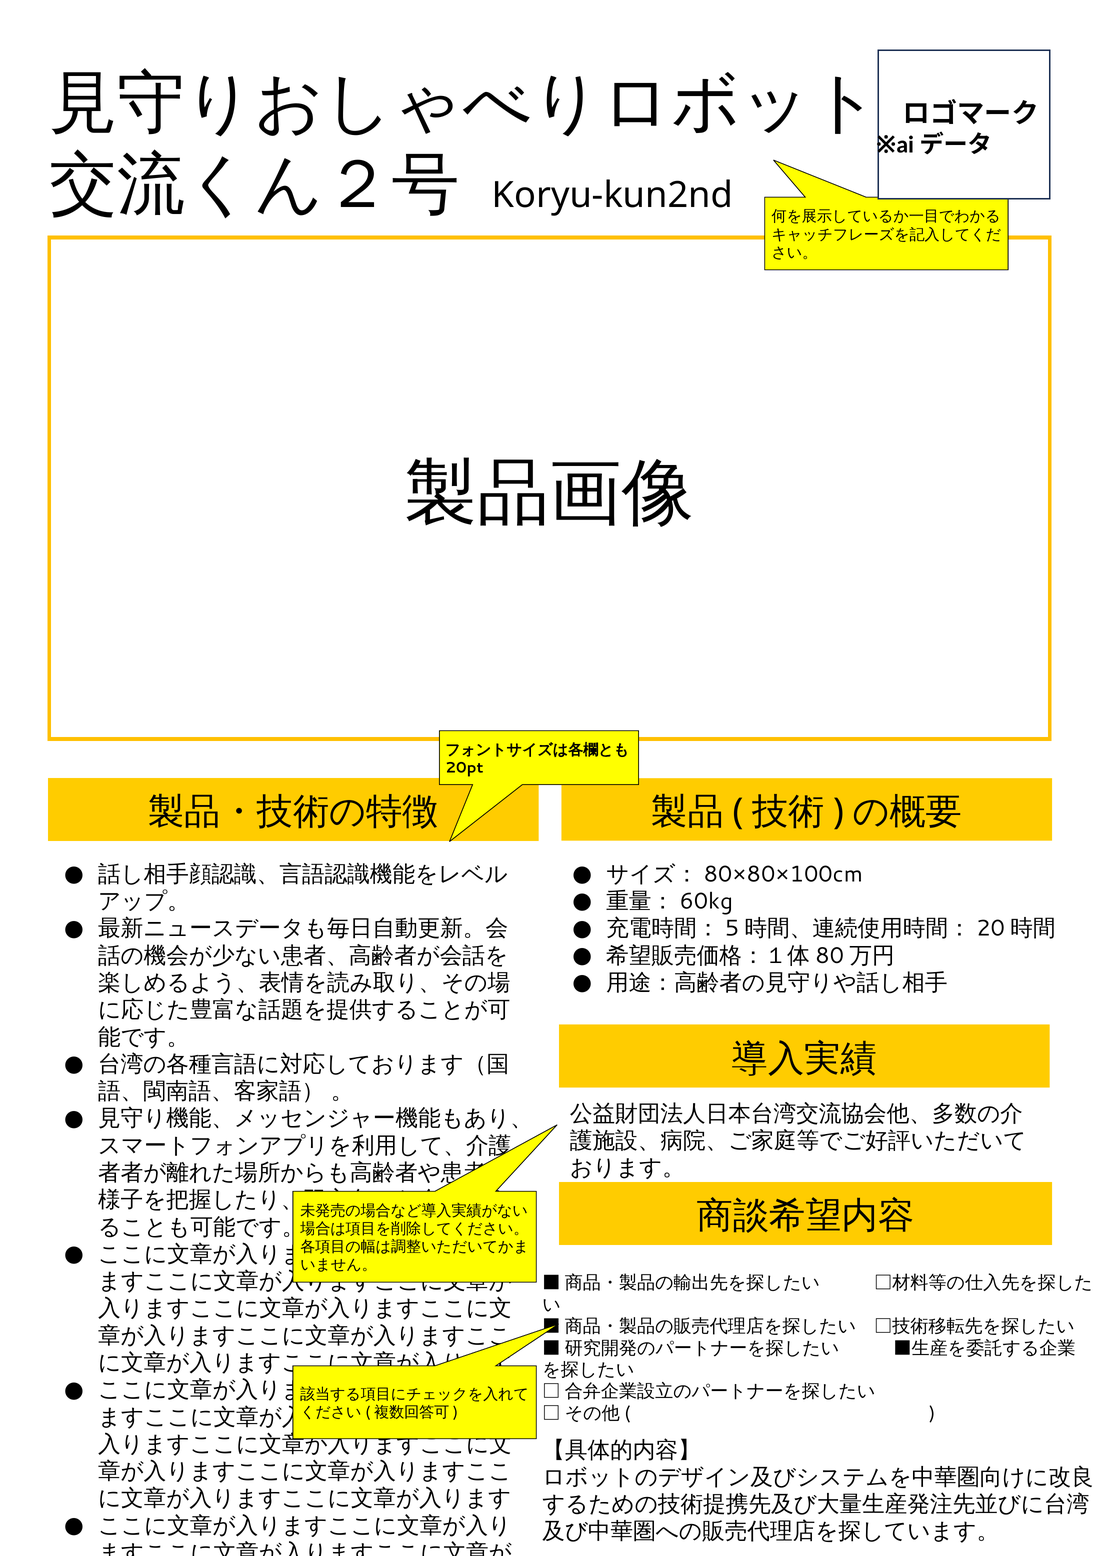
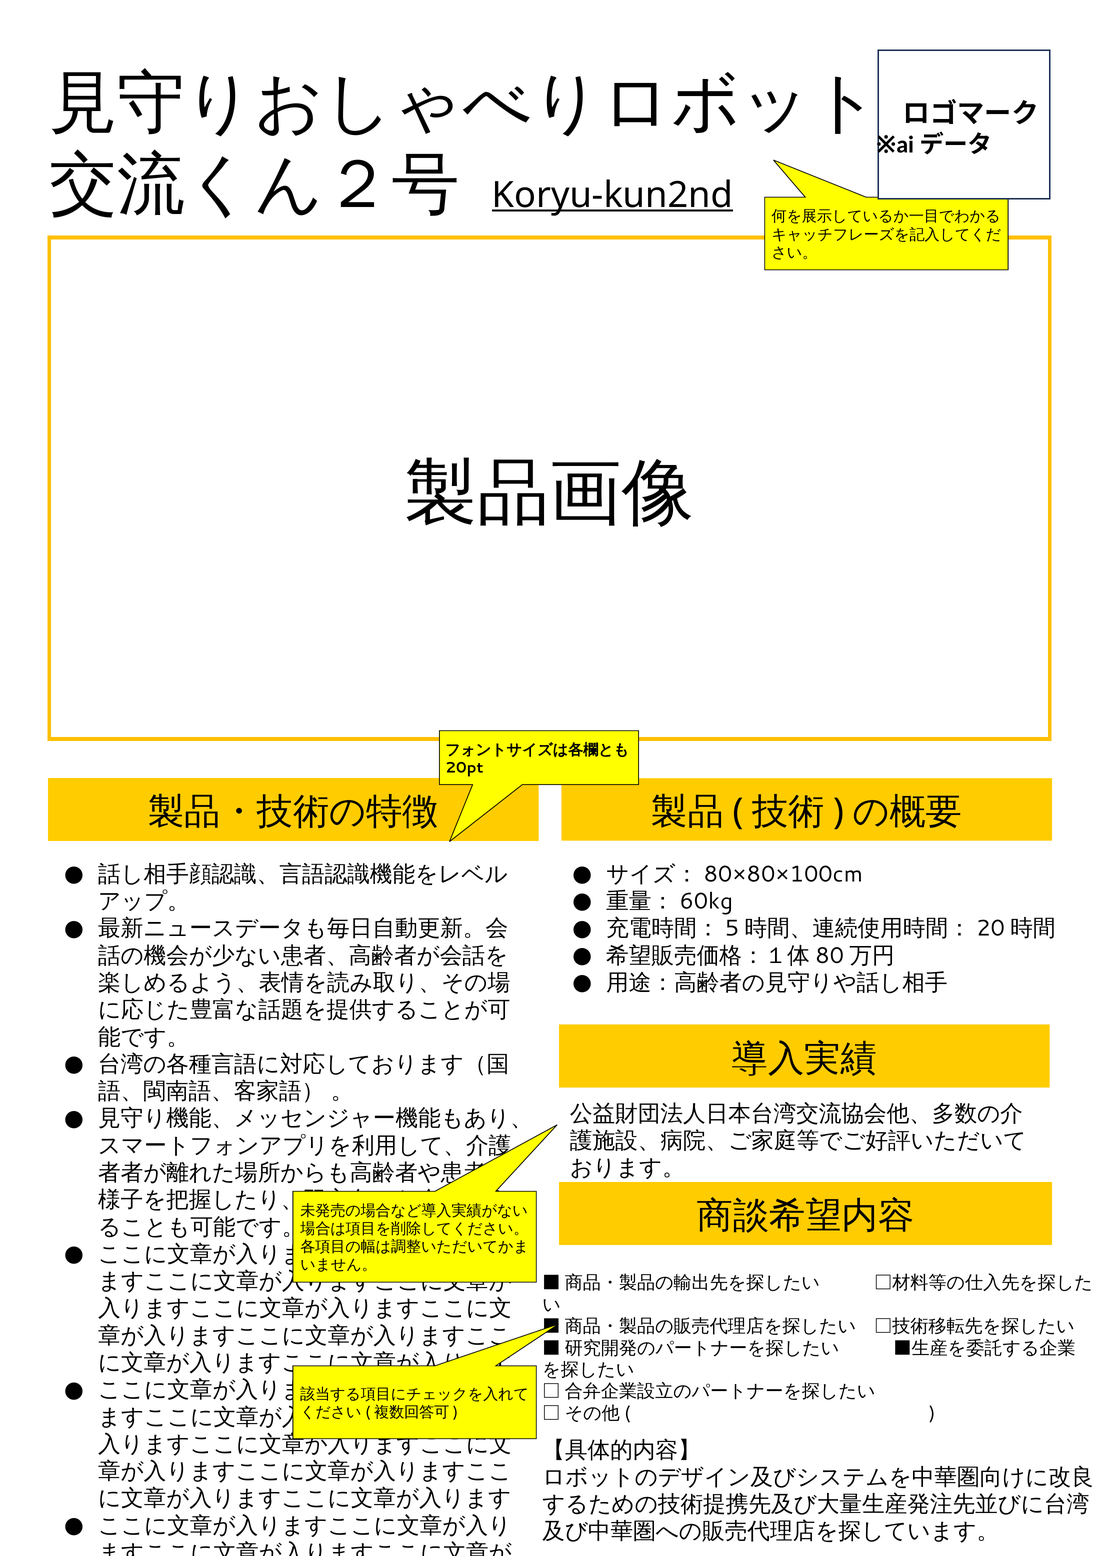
Koryu-kun2nd underline: none -> present (612, 195)
